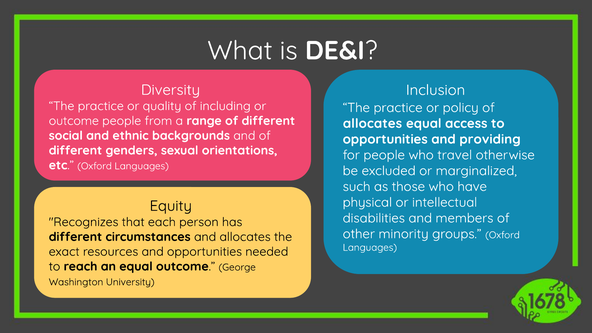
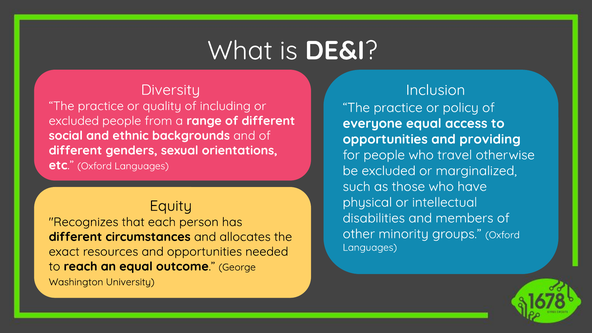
outcome: outcome -> excluded (74, 121)
allocates: allocates -> everyone (373, 123)
